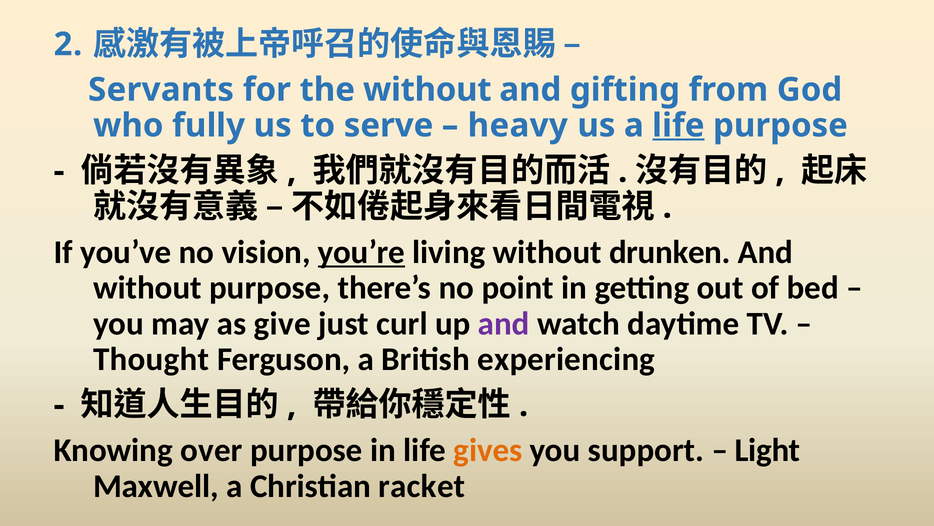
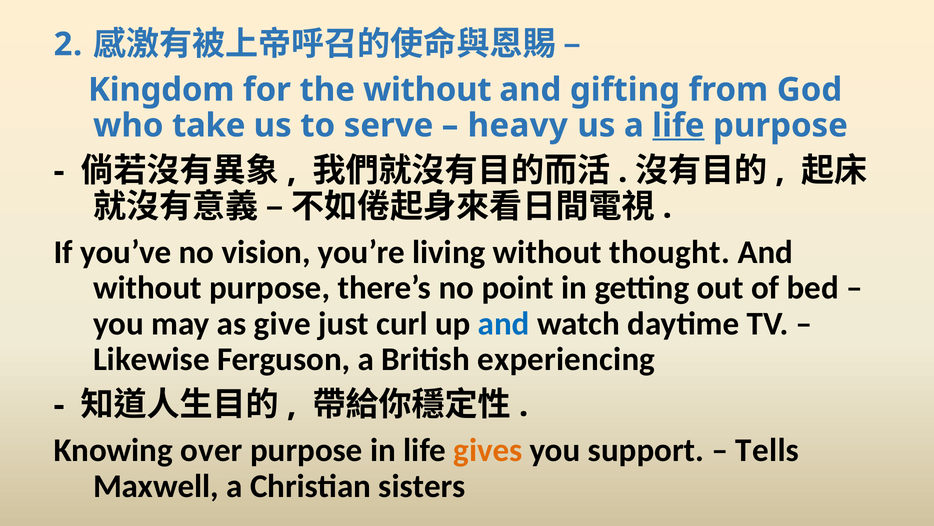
Servants: Servants -> Kingdom (161, 90)
fully: fully -> take (209, 125)
you’re underline: present -> none (361, 252)
drunken: drunken -> thought (670, 252)
and colour: purple -> blue (504, 323)
Thought: Thought -> Likewise (151, 359)
Light: Light -> Tells (767, 450)
racket: racket -> sisters (422, 486)
